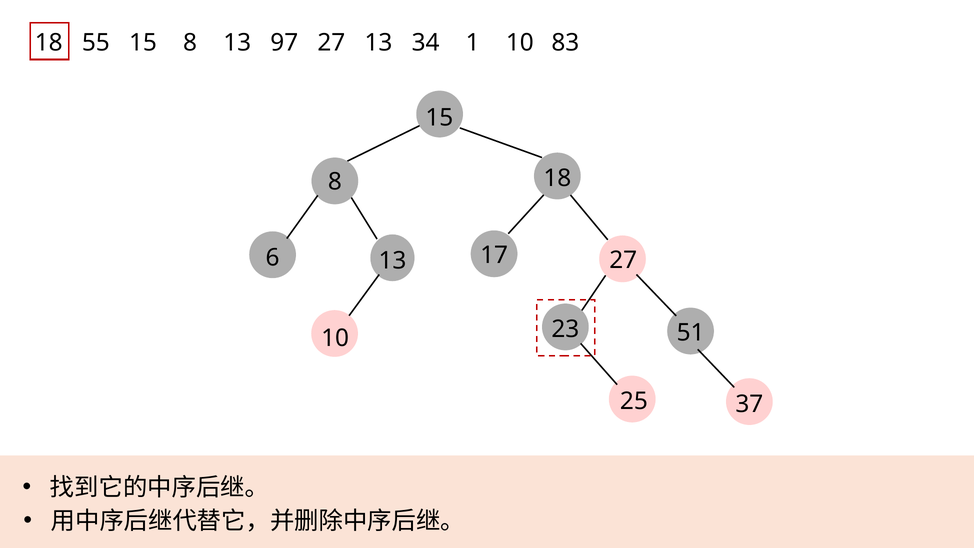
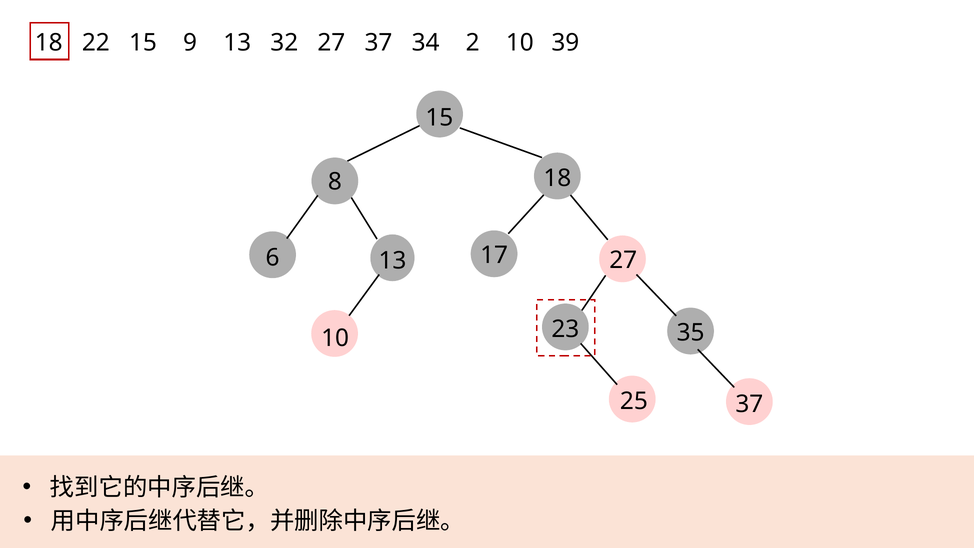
55: 55 -> 22 (96, 43)
15 8: 8 -> 9 (190, 43)
97: 97 -> 32 (284, 43)
27 13: 13 -> 37 (379, 43)
1: 1 -> 2 (473, 43)
83: 83 -> 39 (565, 43)
51: 51 -> 35 (691, 332)
